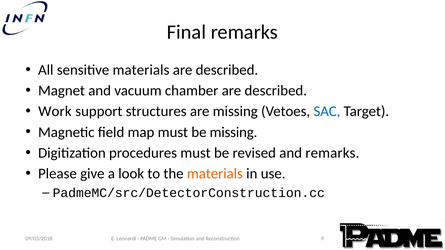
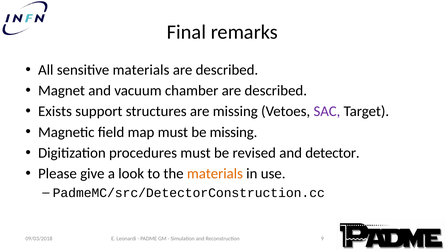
Work: Work -> Exists (55, 112)
SAC colour: blue -> purple (327, 112)
and remarks: remarks -> detector (333, 153)
